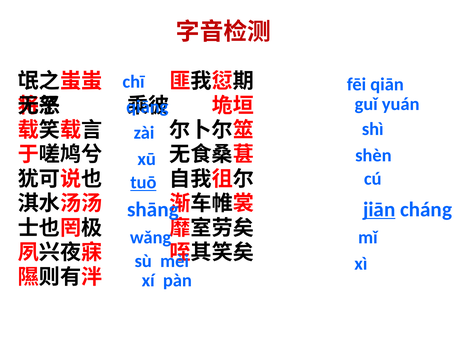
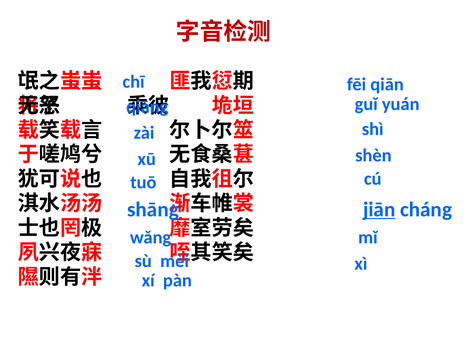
tuō underline: present -> none (143, 183)
